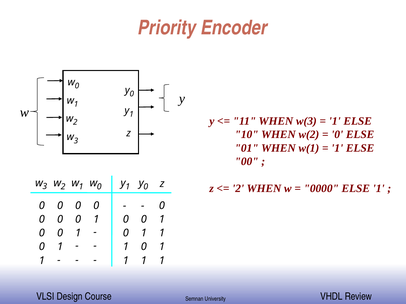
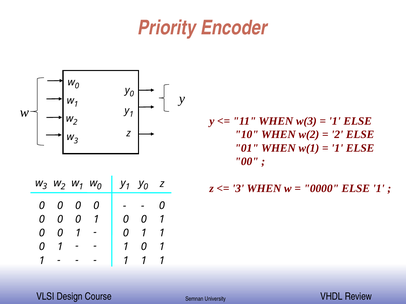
0: 0 -> 2 (337, 135)
2: 2 -> 3 (238, 189)
